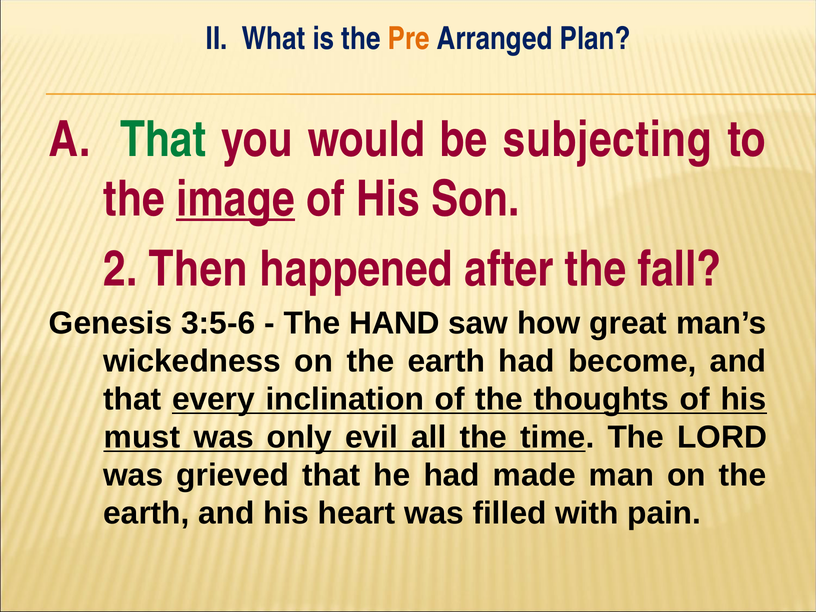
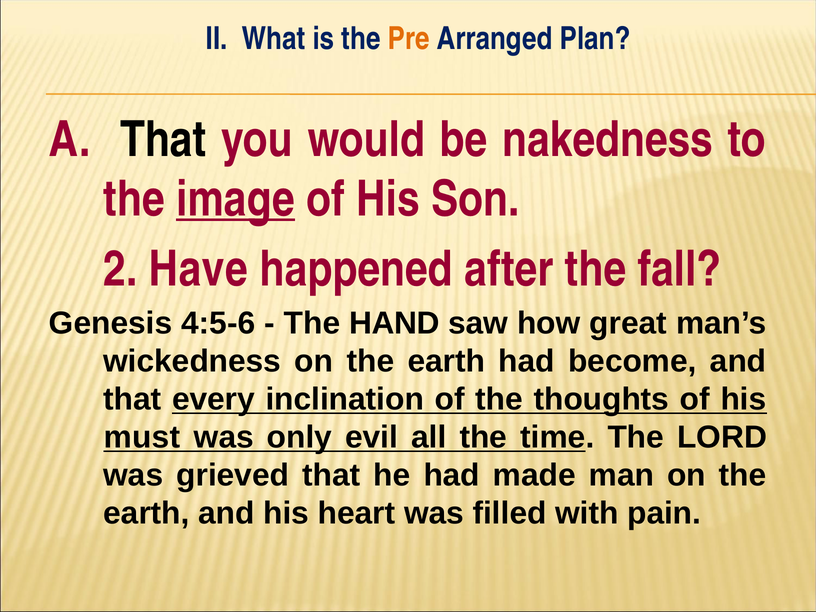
That colour: green -> black (163, 140)
subjecting: subjecting -> nakedness (608, 140)
Then: Then -> Have (198, 269)
3:5-6: 3:5-6 -> 4:5-6 (218, 323)
